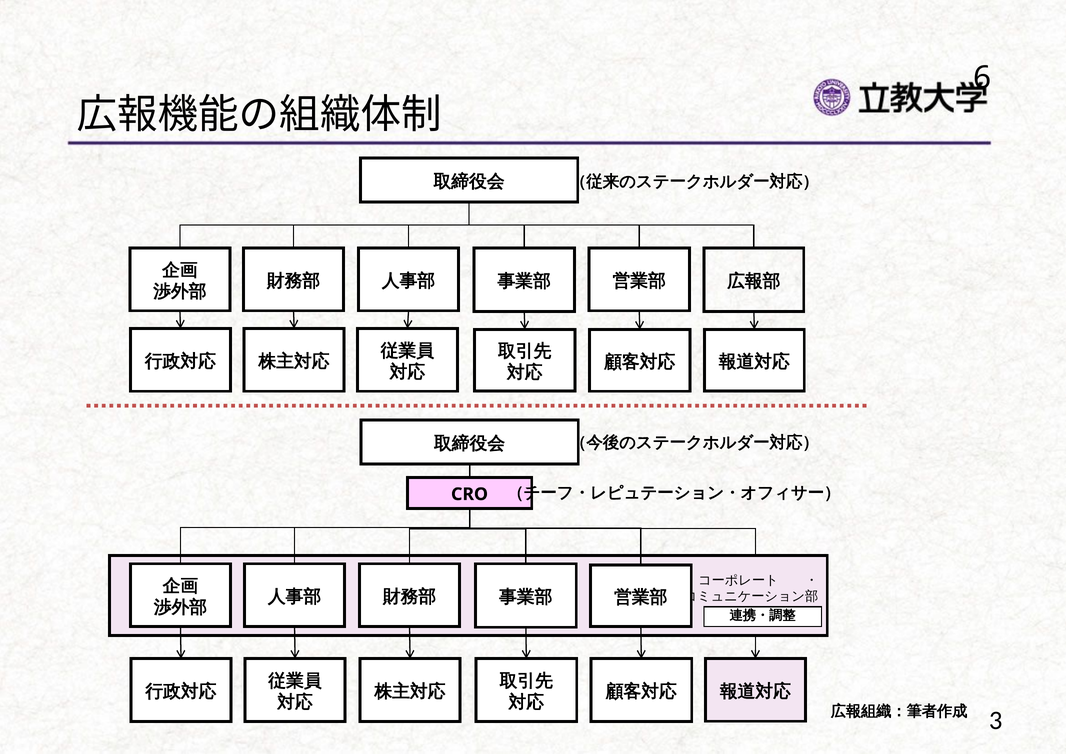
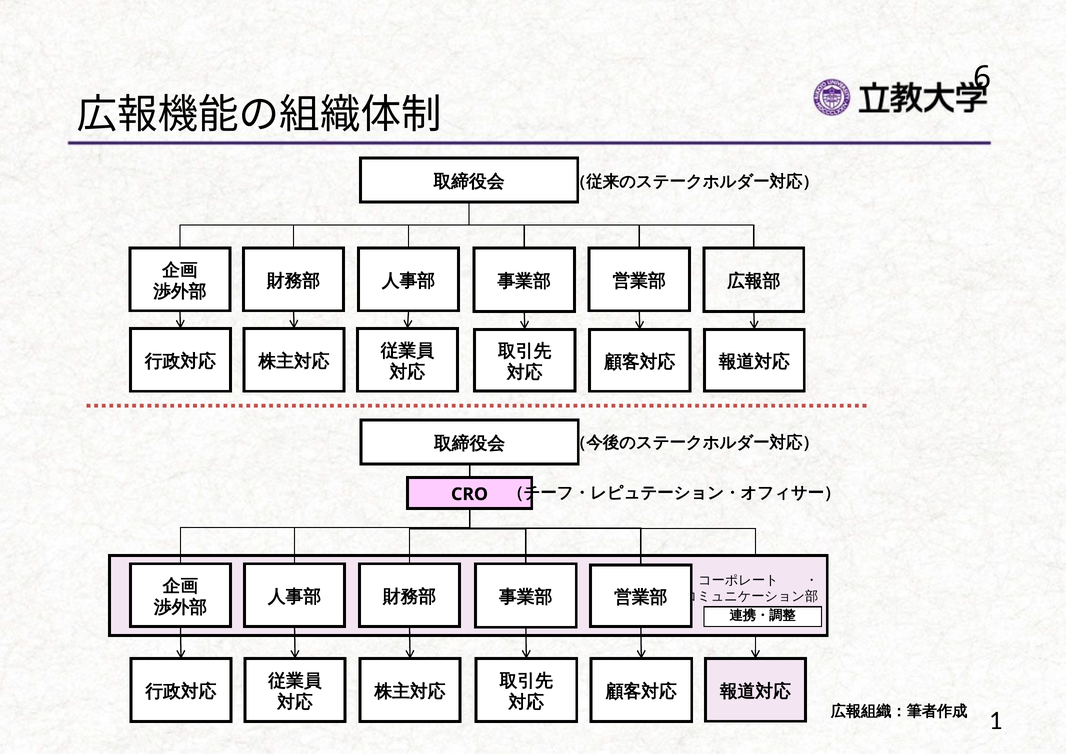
3: 3 -> 1 (996, 720)
